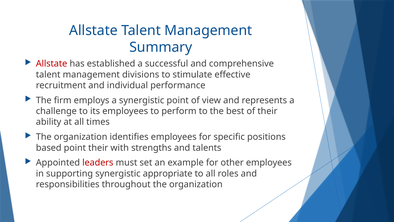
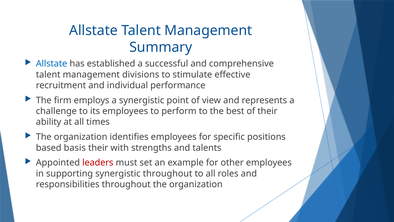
Allstate colour: red -> blue (52, 64)
based point: point -> basis (75, 148)
synergistic appropriate: appropriate -> throughout (168, 173)
